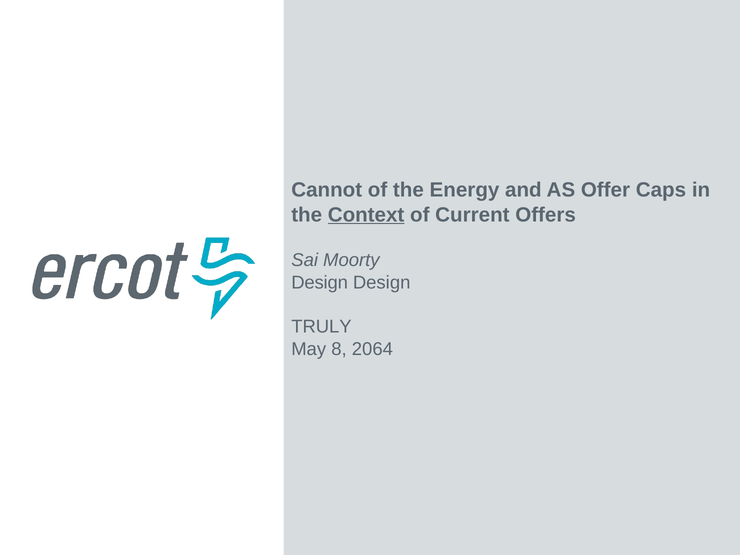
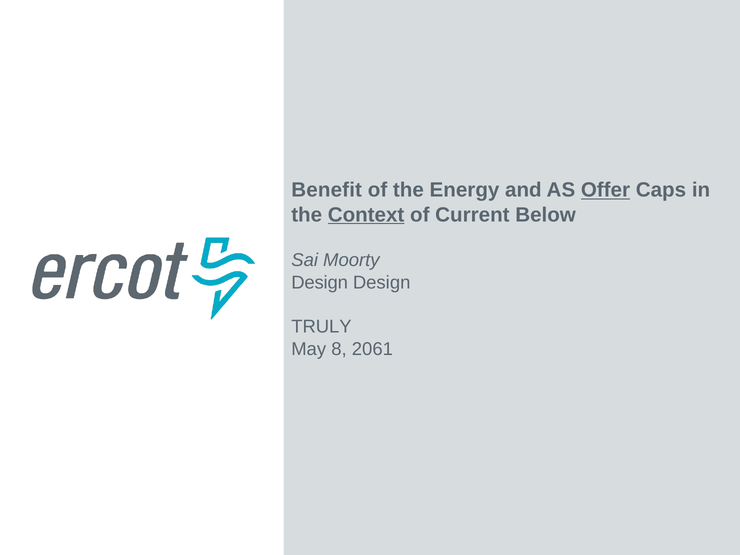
Cannot: Cannot -> Benefit (327, 190)
Offer underline: none -> present (605, 190)
Offers: Offers -> Below (546, 215)
2064: 2064 -> 2061 (372, 349)
